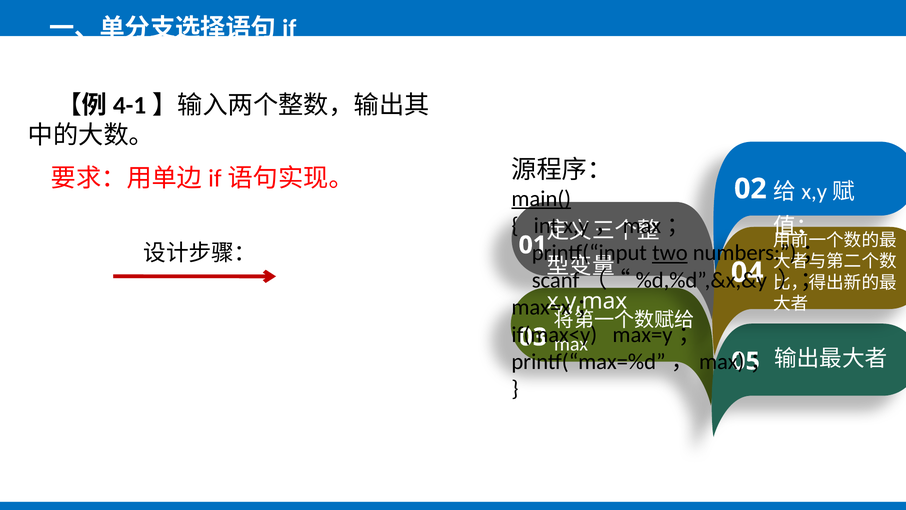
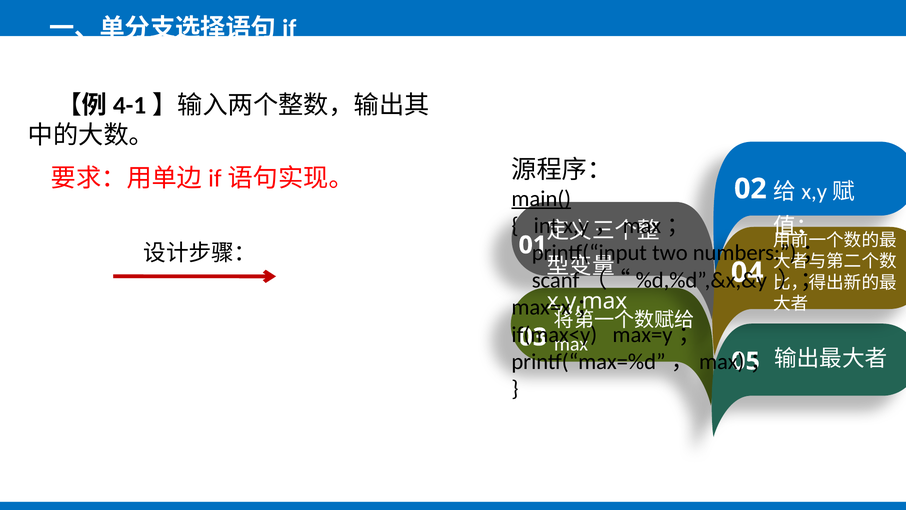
two underline: present -> none (670, 253)
